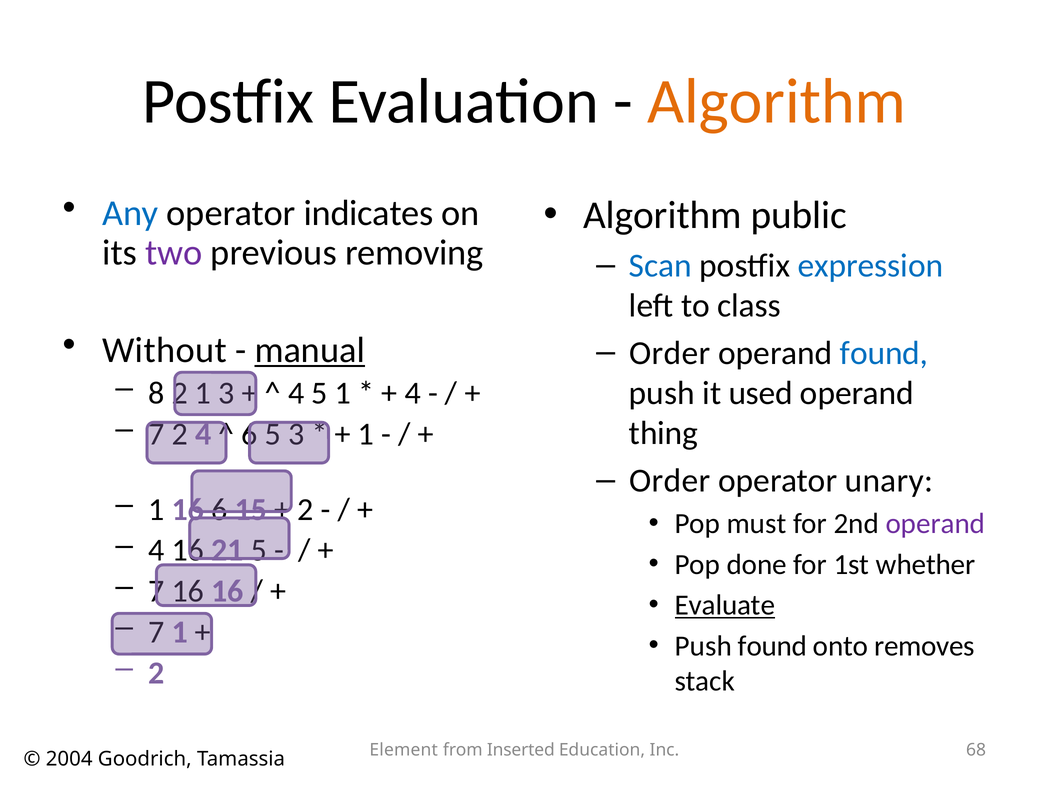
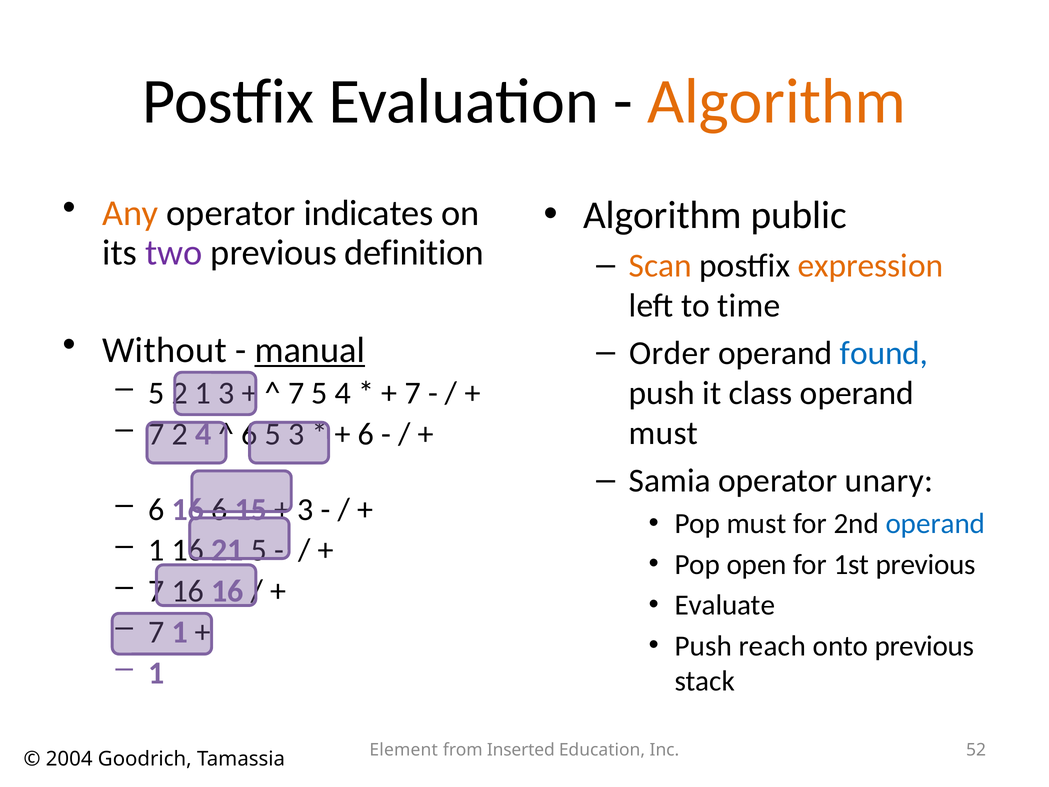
Any colour: blue -> orange (130, 213)
removing: removing -> definition (414, 253)
Scan colour: blue -> orange (660, 265)
expression colour: blue -> orange (871, 265)
class: class -> time (749, 306)
8: 8 -> 5 (156, 393)
4: 4 -> 7 (296, 393)
5 1: 1 -> 4 (343, 393)
4: 4 -> 7 (413, 393)
used: used -> class (761, 393)
1: 1 -> 6 (366, 434)
thing: thing -> must (663, 433)
Order: Order -> Samia (670, 480)
1: 1 -> 6 (156, 509)
2: 2 -> 3 (305, 509)
operand colour: purple -> blue (935, 523)
4: 4 -> 1 (156, 550)
done: done -> open (757, 564)
1st whether: whether -> previous (926, 564)
Evaluate underline: present -> none (725, 605)
Push found: found -> reach (772, 646)
onto removes: removes -> previous (924, 646)
2: 2 -> 1 (156, 673)
68: 68 -> 52 (976, 750)
